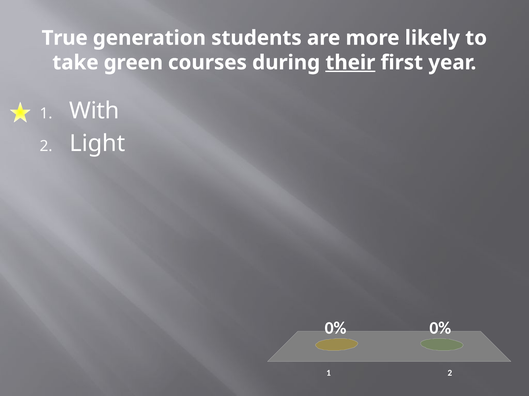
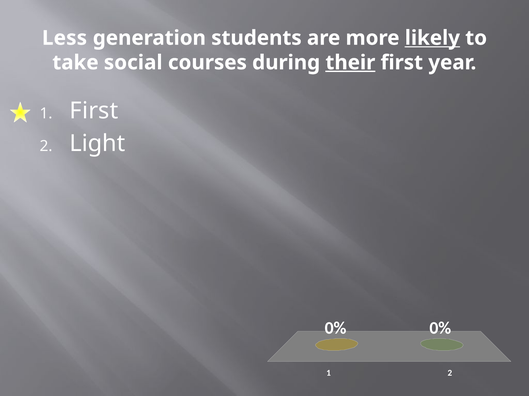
True: True -> Less (64, 38)
likely underline: none -> present (432, 38)
green: green -> social (133, 63)
With: With -> First (94, 111)
